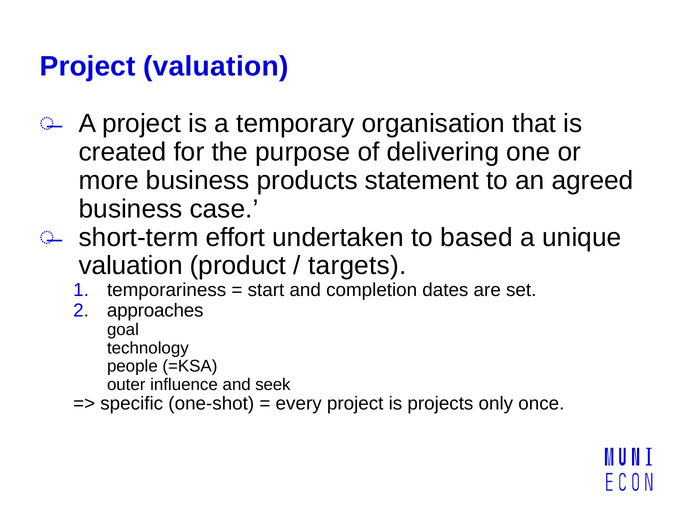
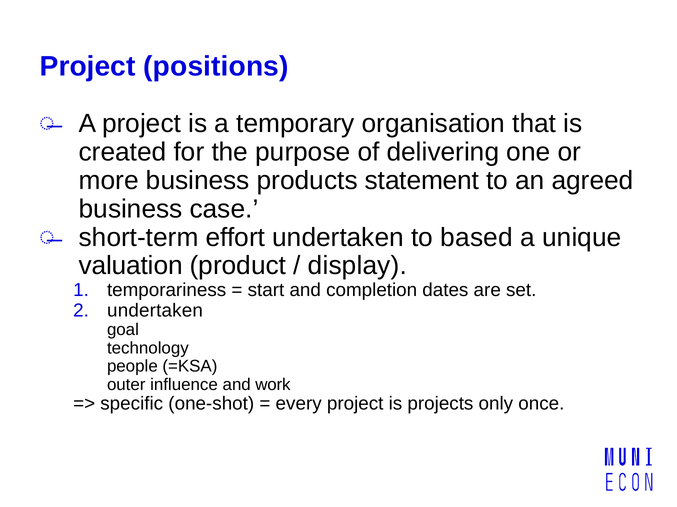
Project valuation: valuation -> positions (216, 67)
targets: targets -> display (357, 266)
approaches: approaches -> undertaken (155, 311)
seek: seek -> work (273, 385)
